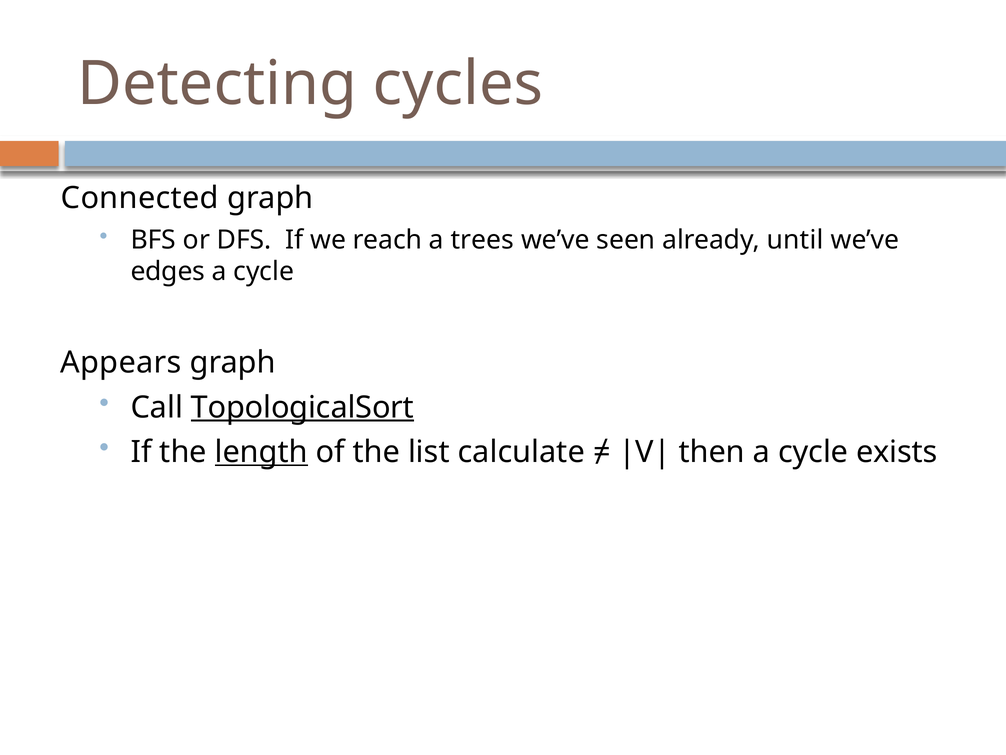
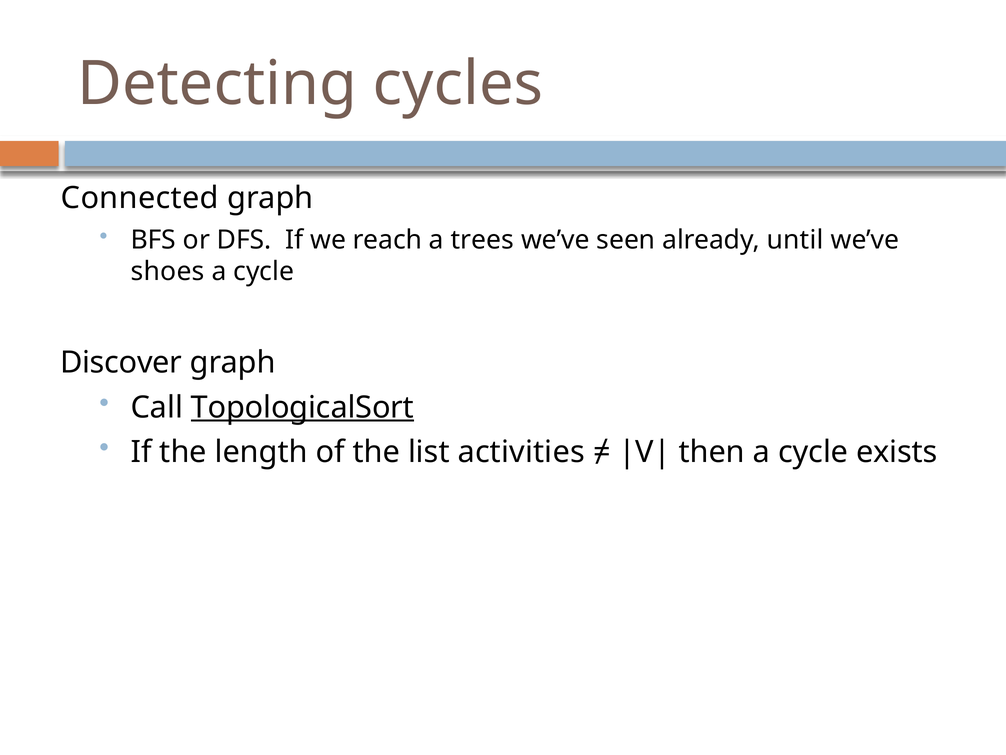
edges: edges -> shoes (168, 271)
Appears: Appears -> Discover (121, 363)
length underline: present -> none (261, 452)
calculate: calculate -> activities (521, 452)
